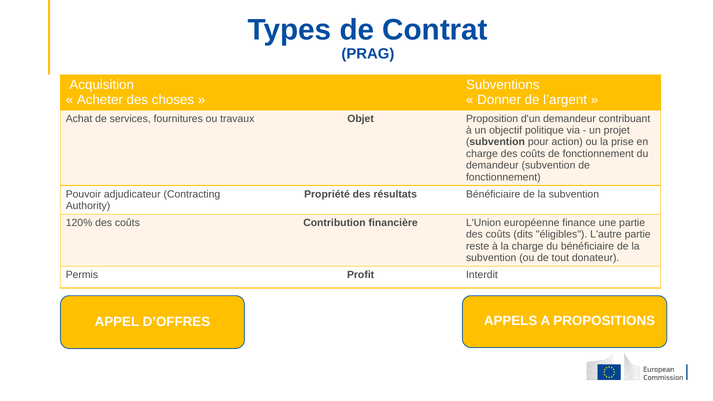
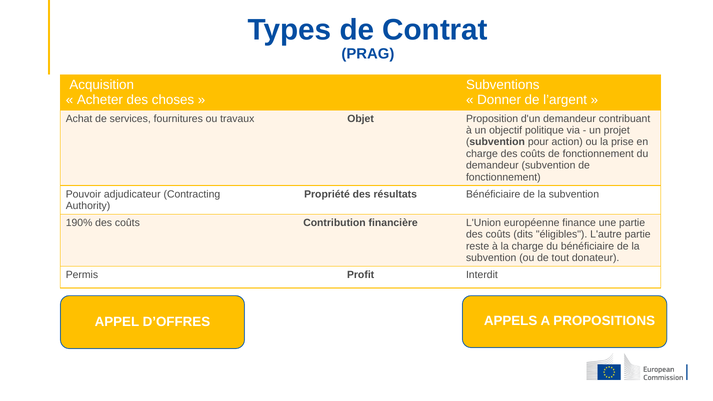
120%: 120% -> 190% (79, 223)
